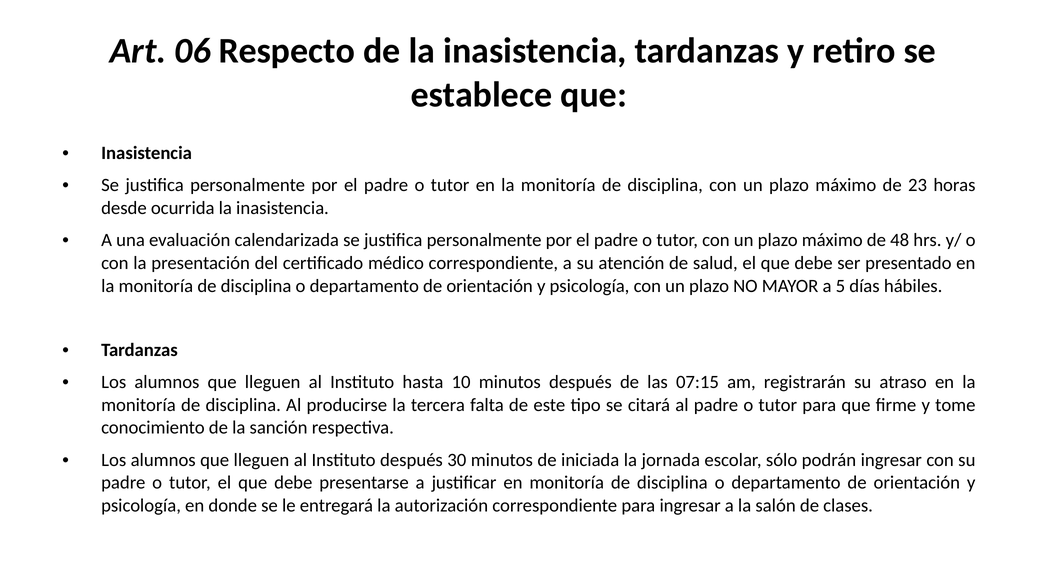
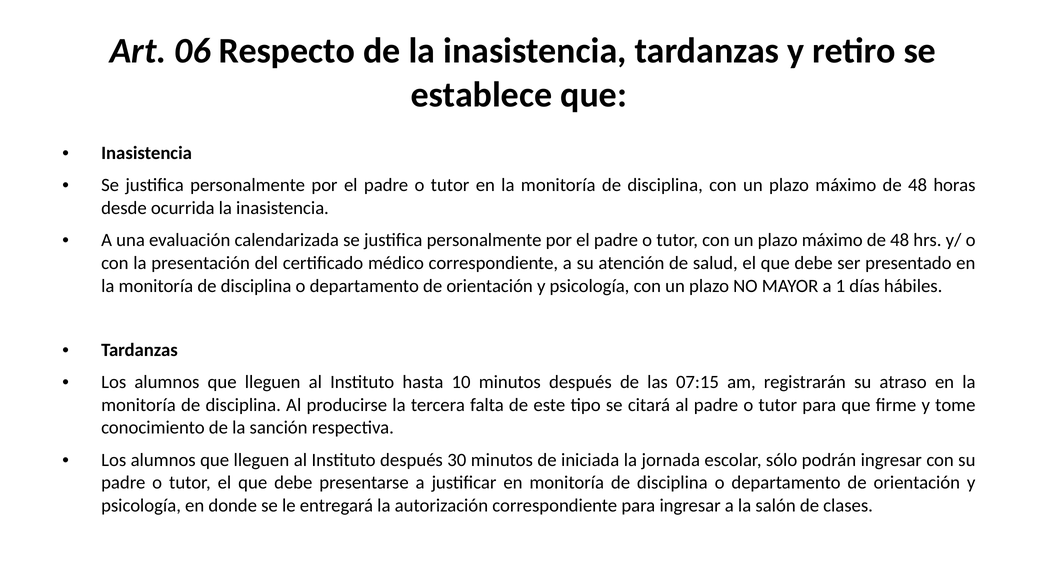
23: 23 -> 48 (918, 185)
5: 5 -> 1 (840, 286)
